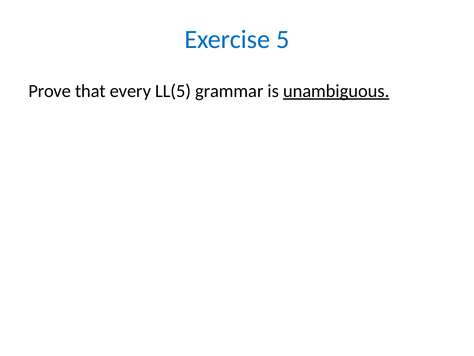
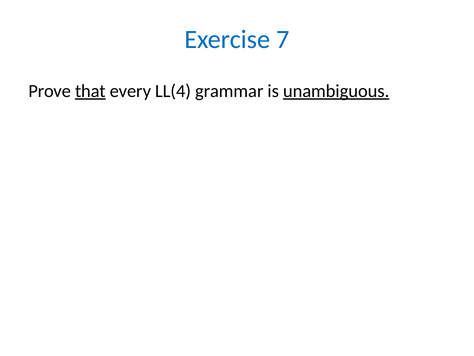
5: 5 -> 7 (283, 40)
that underline: none -> present (90, 91)
LL(5: LL(5 -> LL(4 (173, 91)
